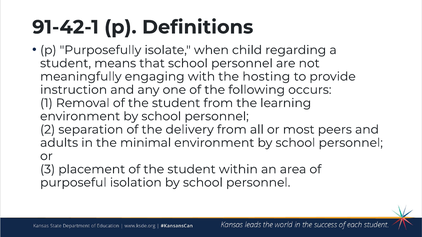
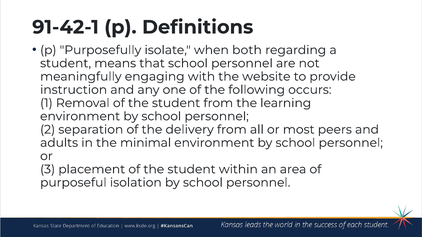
child: child -> both (247, 50)
hosting: hosting -> website (266, 77)
